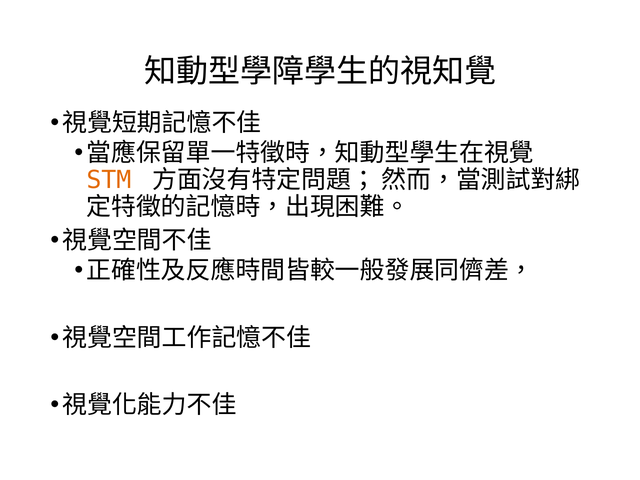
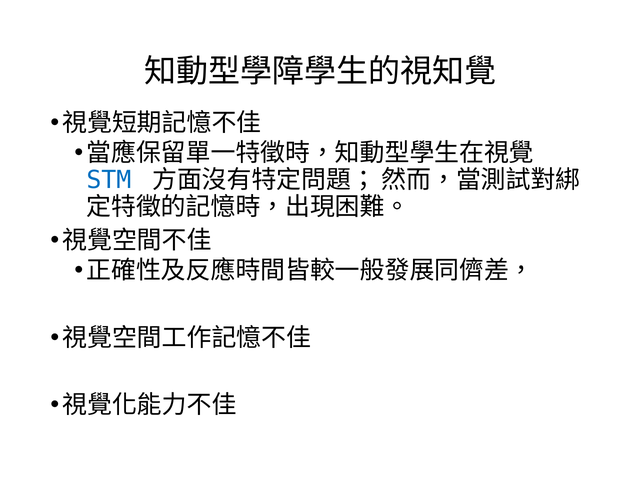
STM colour: orange -> blue (109, 180)
